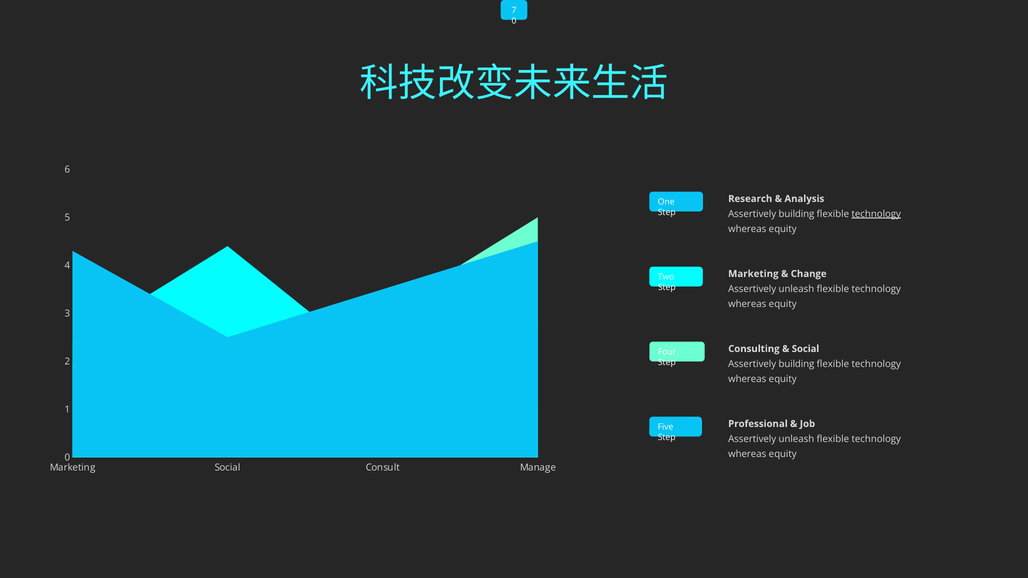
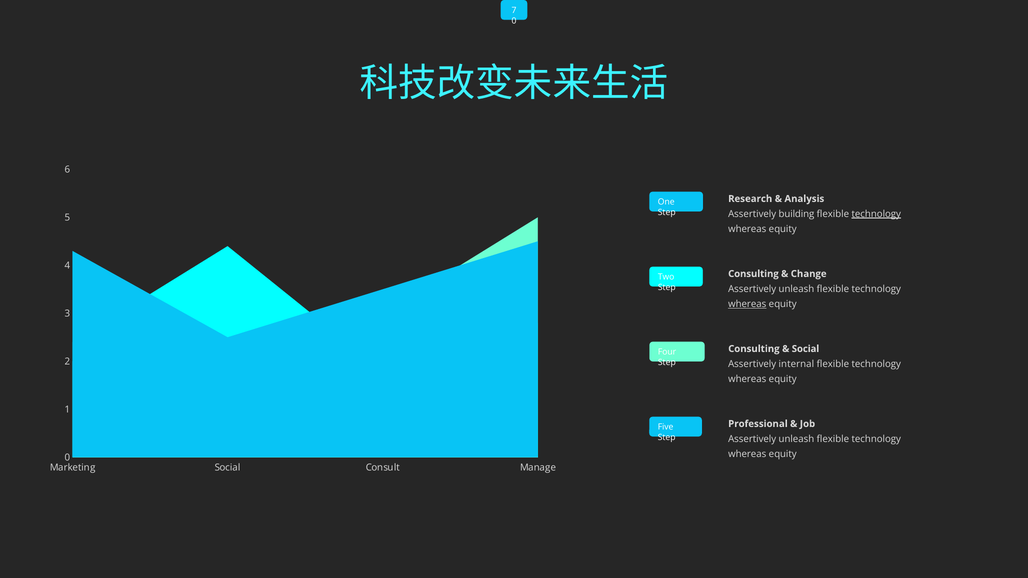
Marketing: Marketing -> Consulting (753, 274)
whereas underline: none -> present (747, 304)
building: building -> internal (796, 364)
